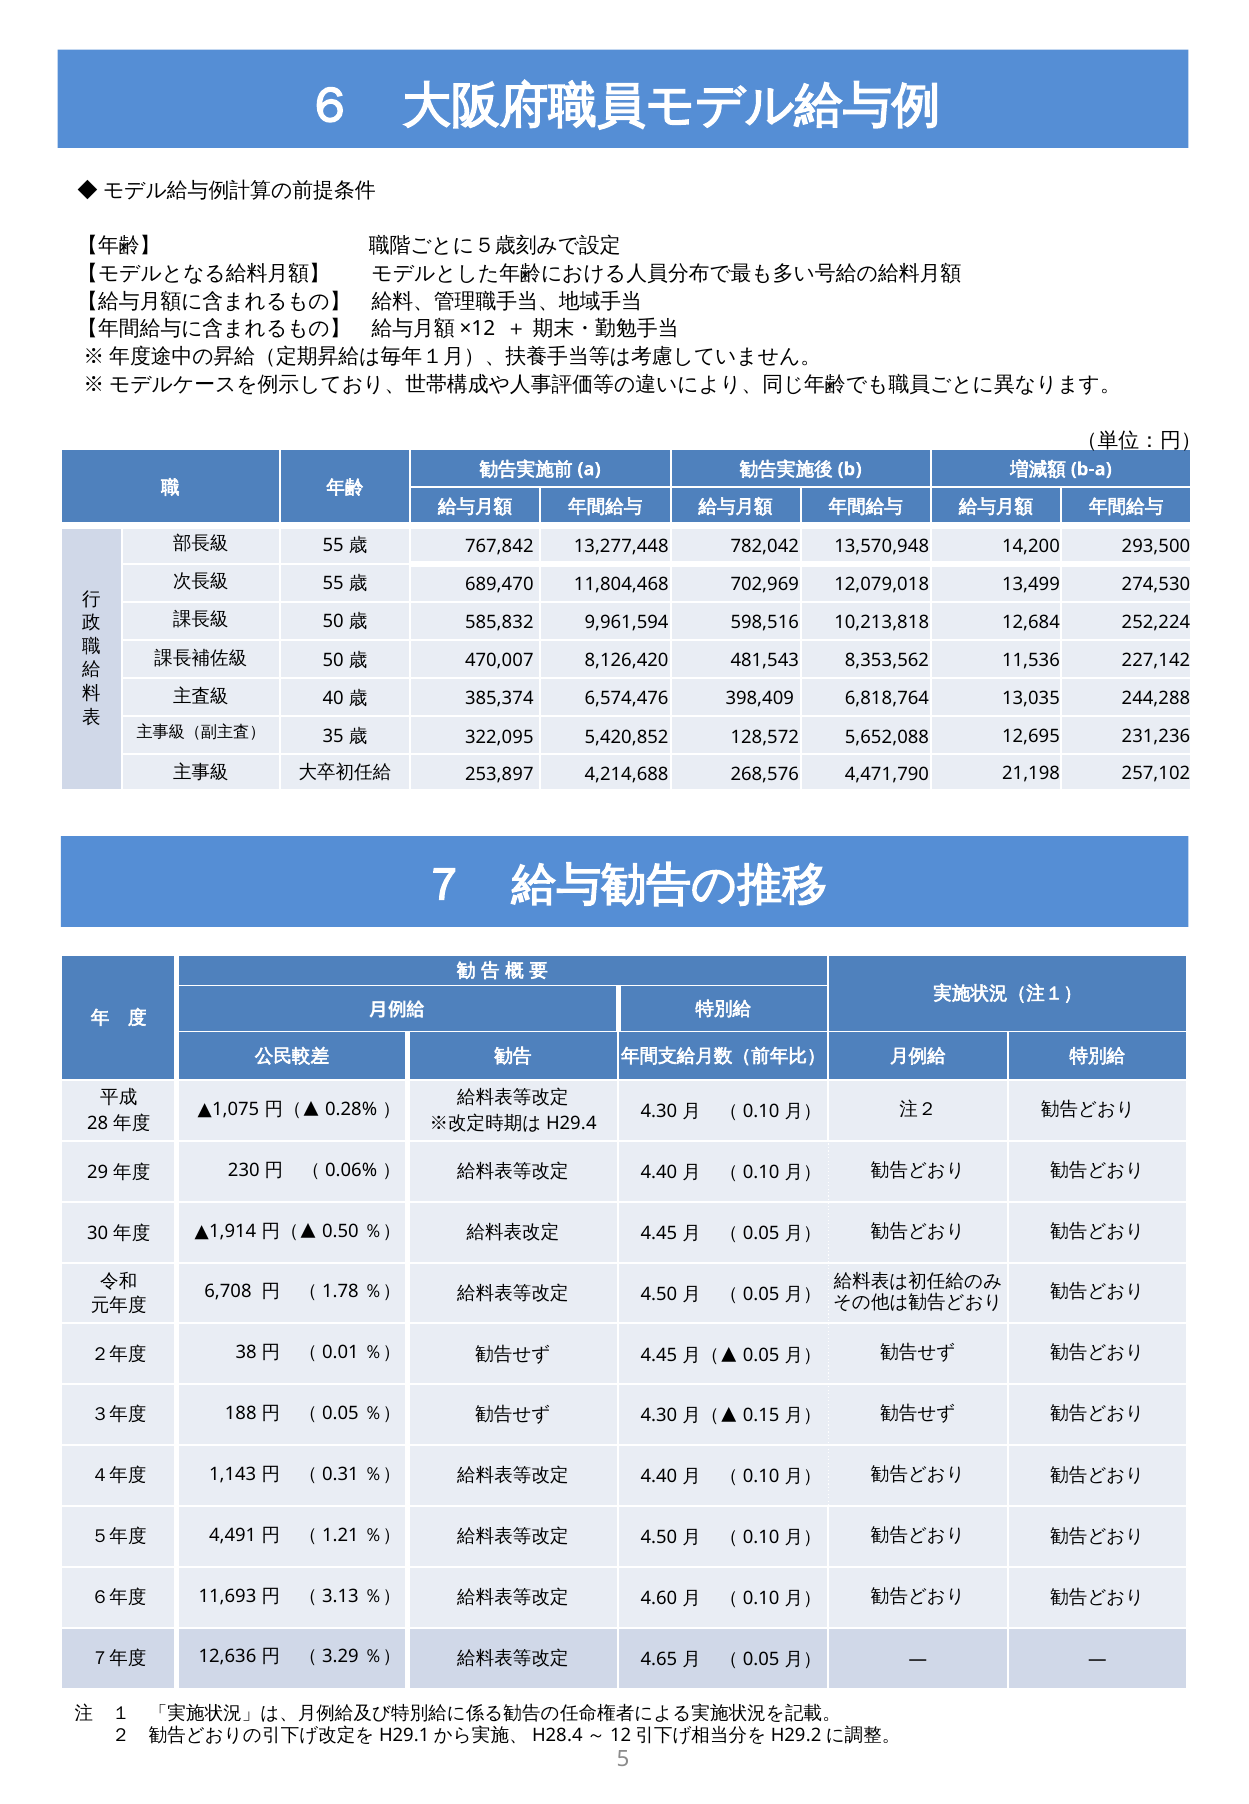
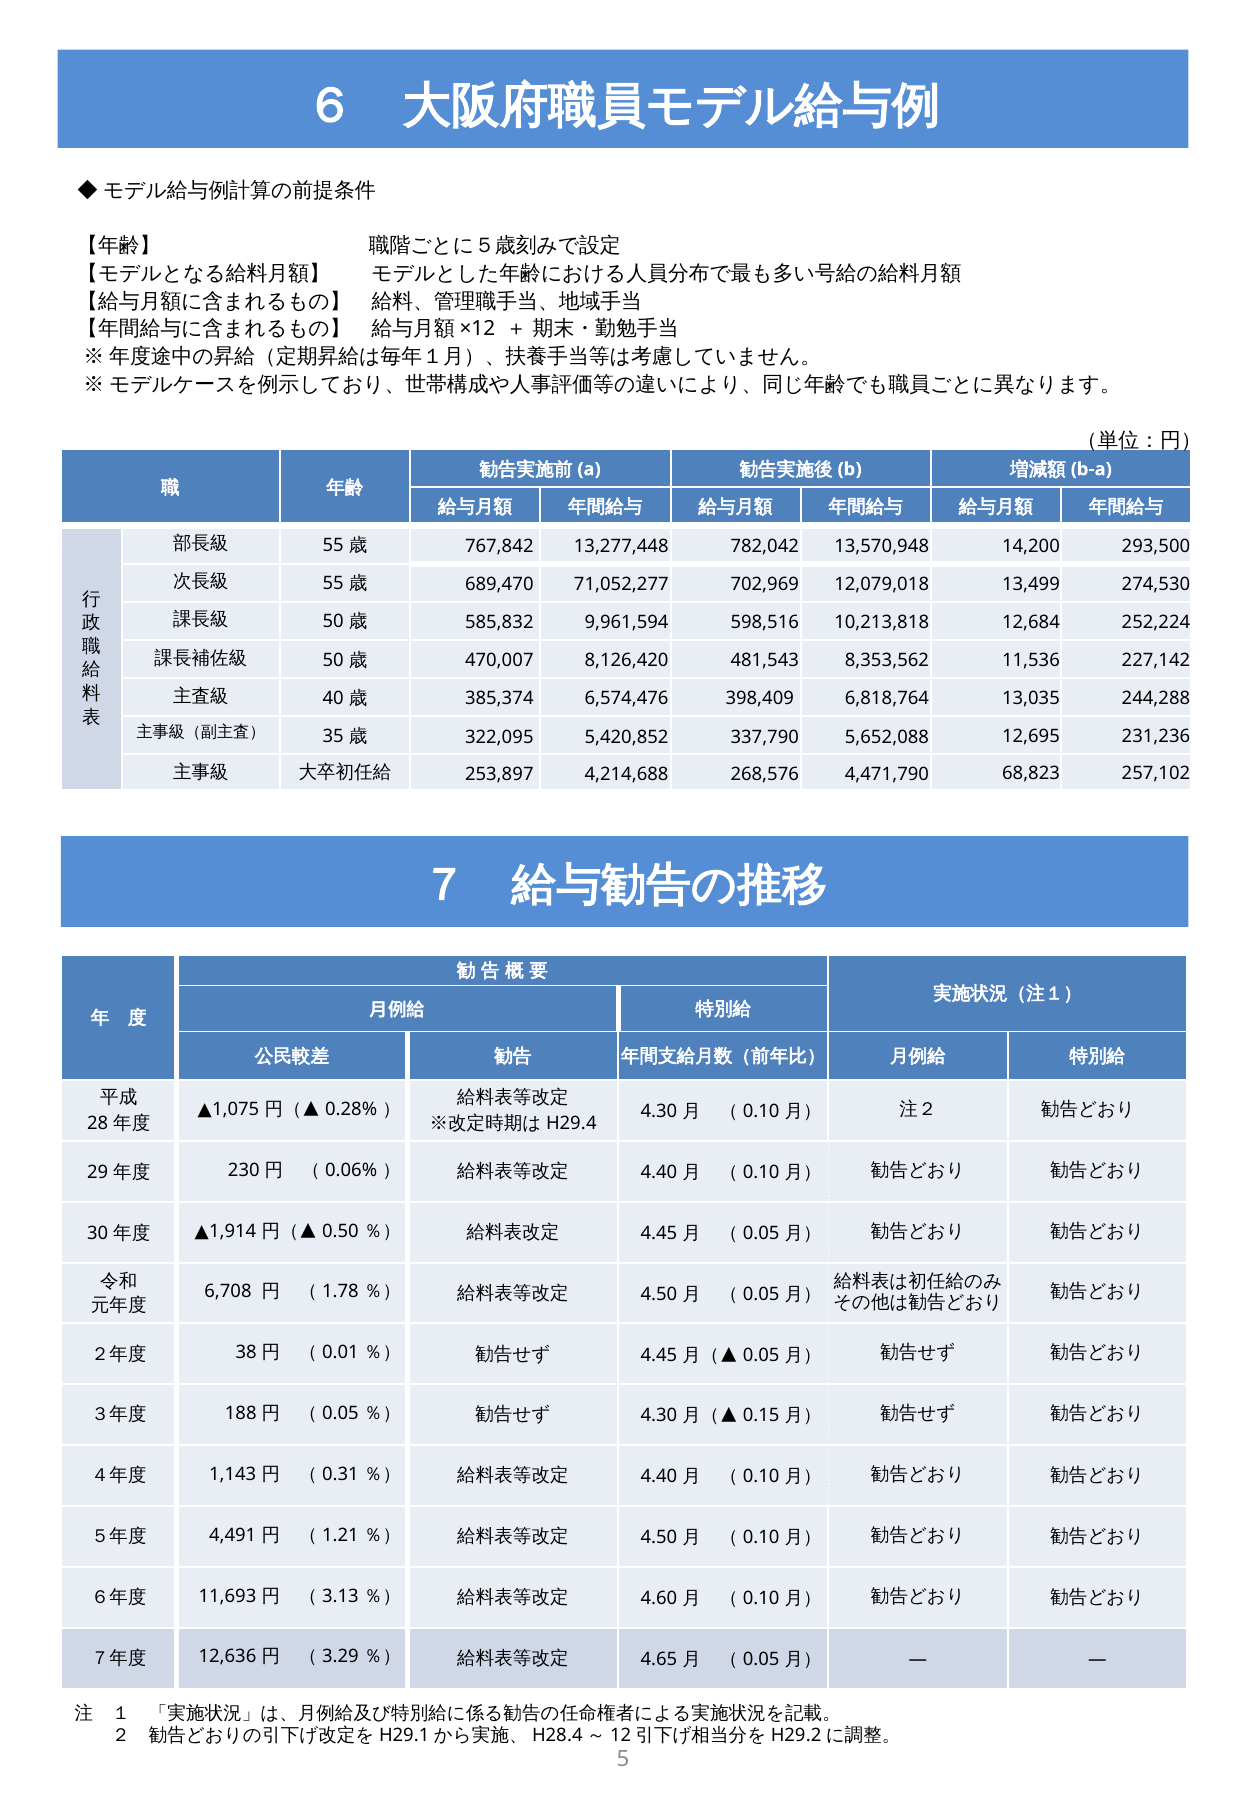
11,804,468: 11,804,468 -> 71,052,277 (621, 585)
128,572: 128,572 -> 337,790 (765, 737)
21,198: 21,198 -> 68,823 (1031, 774)
